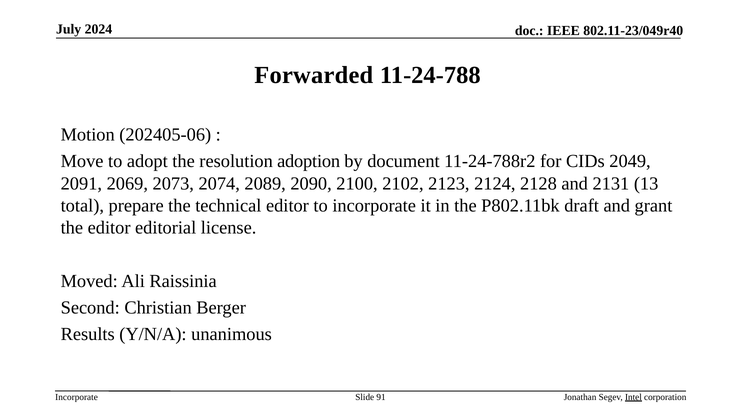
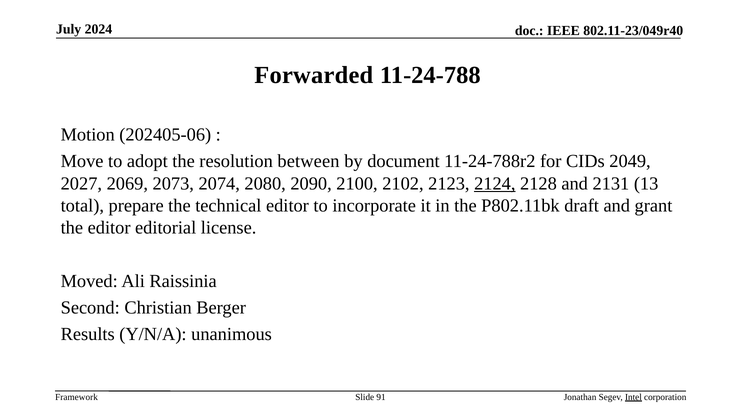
adoption: adoption -> between (308, 161)
2091: 2091 -> 2027 (81, 183)
2089: 2089 -> 2080 (265, 183)
2124 underline: none -> present (495, 183)
Incorporate: Incorporate -> Framework (77, 396)
